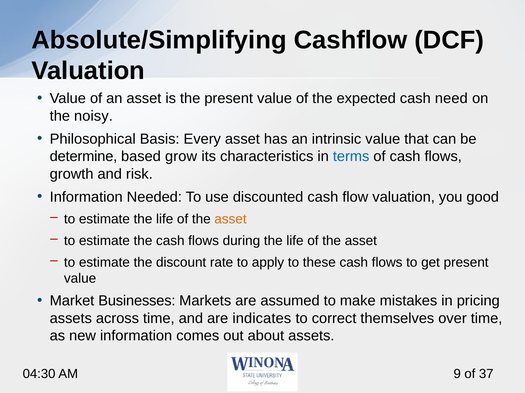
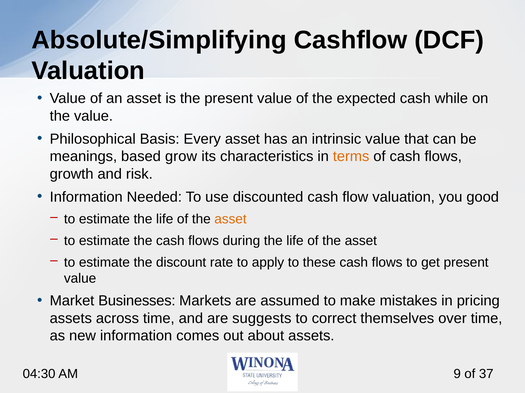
need: need -> while (451, 99)
the noisy: noisy -> value (93, 116)
determine: determine -> meanings (83, 157)
terms colour: blue -> orange (351, 157)
indicates: indicates -> suggests (262, 319)
